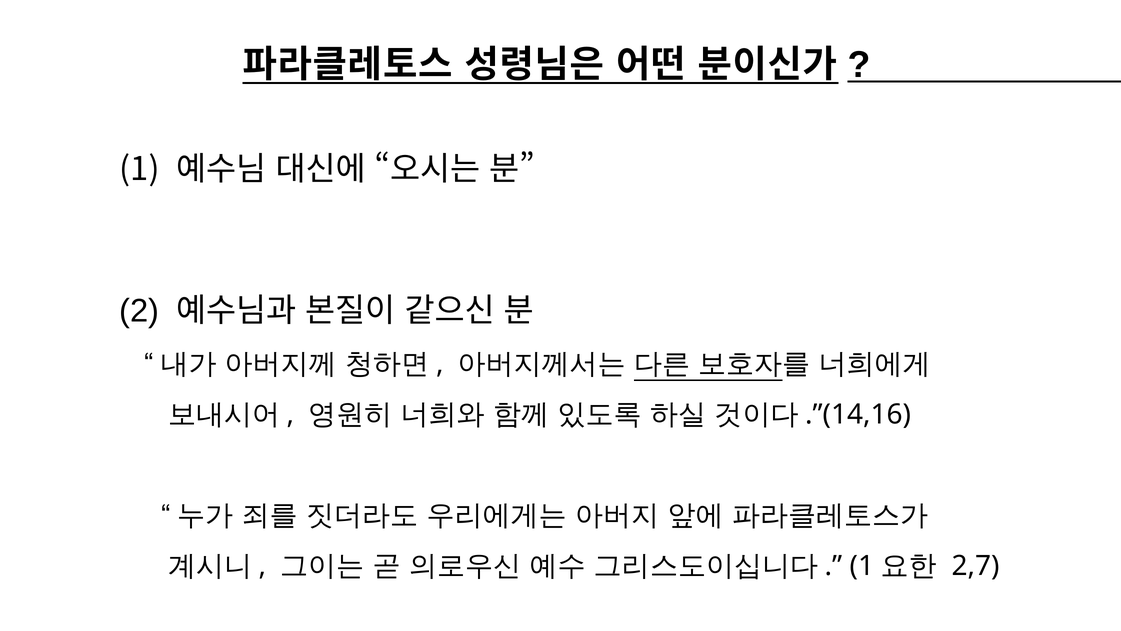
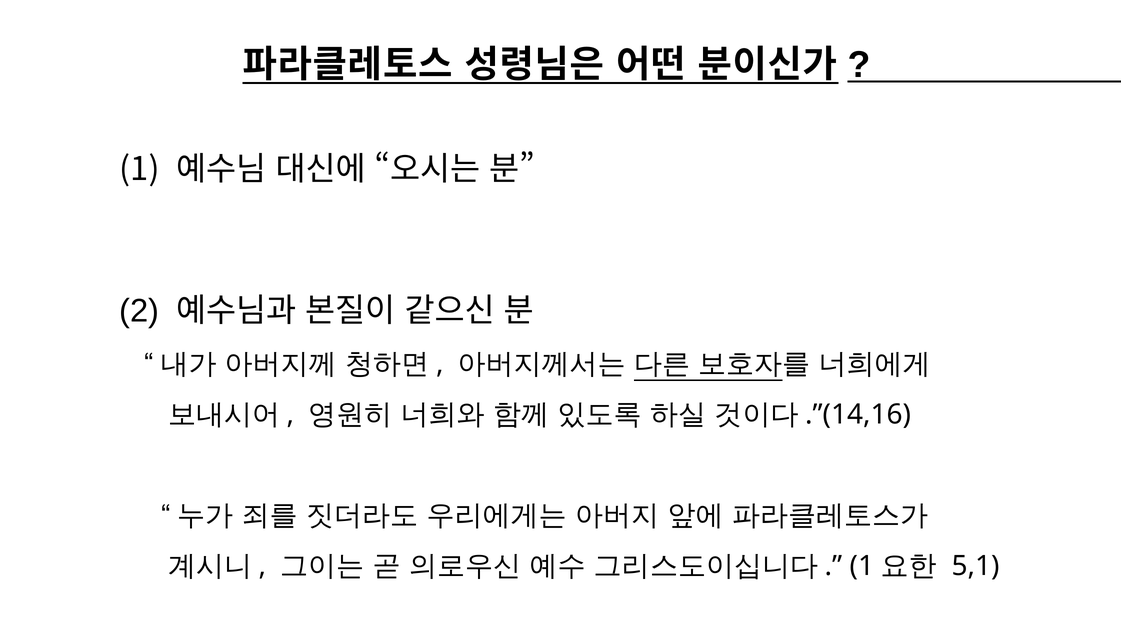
2,7: 2,7 -> 5,1 (976, 566)
